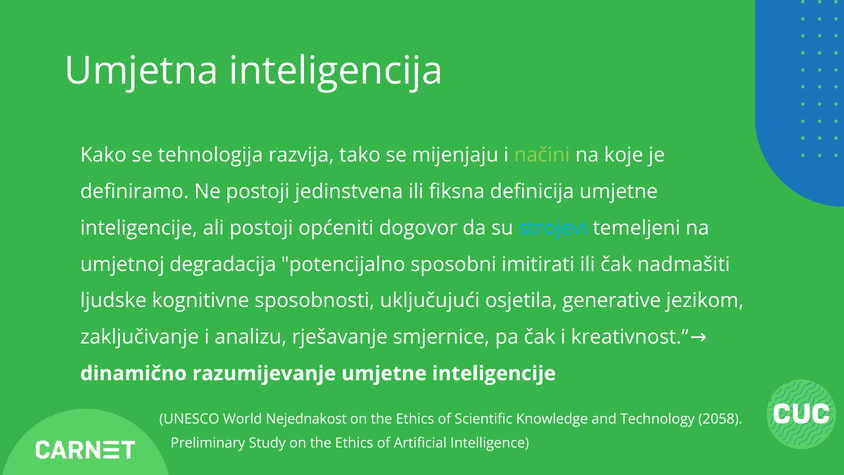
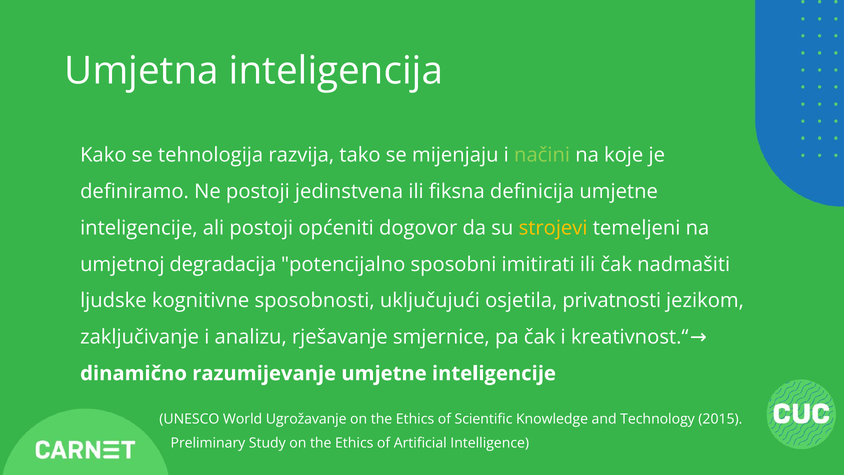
strojevi colour: light blue -> yellow (553, 228)
generative: generative -> privatnosti (612, 301)
Nejednakost: Nejednakost -> Ugrožavanje (306, 419)
2058: 2058 -> 2015 (720, 419)
